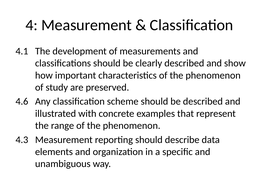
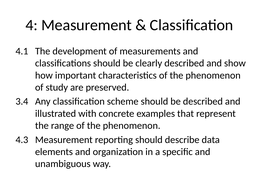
4.6: 4.6 -> 3.4 (22, 102)
